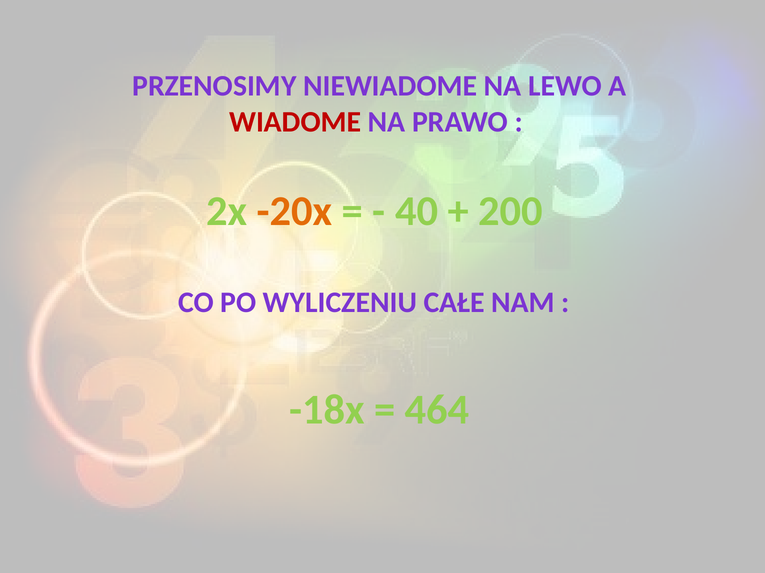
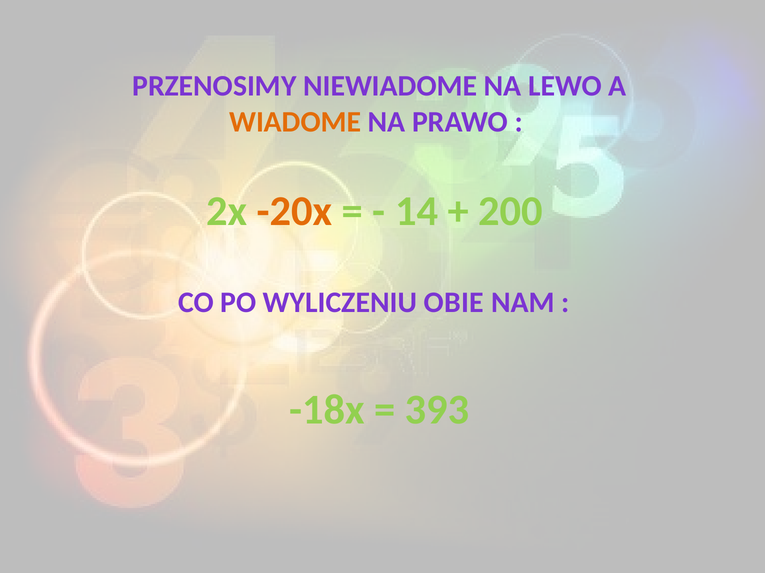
WIADOME colour: red -> orange (295, 122)
40: 40 -> 14 (417, 212)
CAŁE: CAŁE -> OBIE (454, 303)
464: 464 -> 393 (437, 410)
